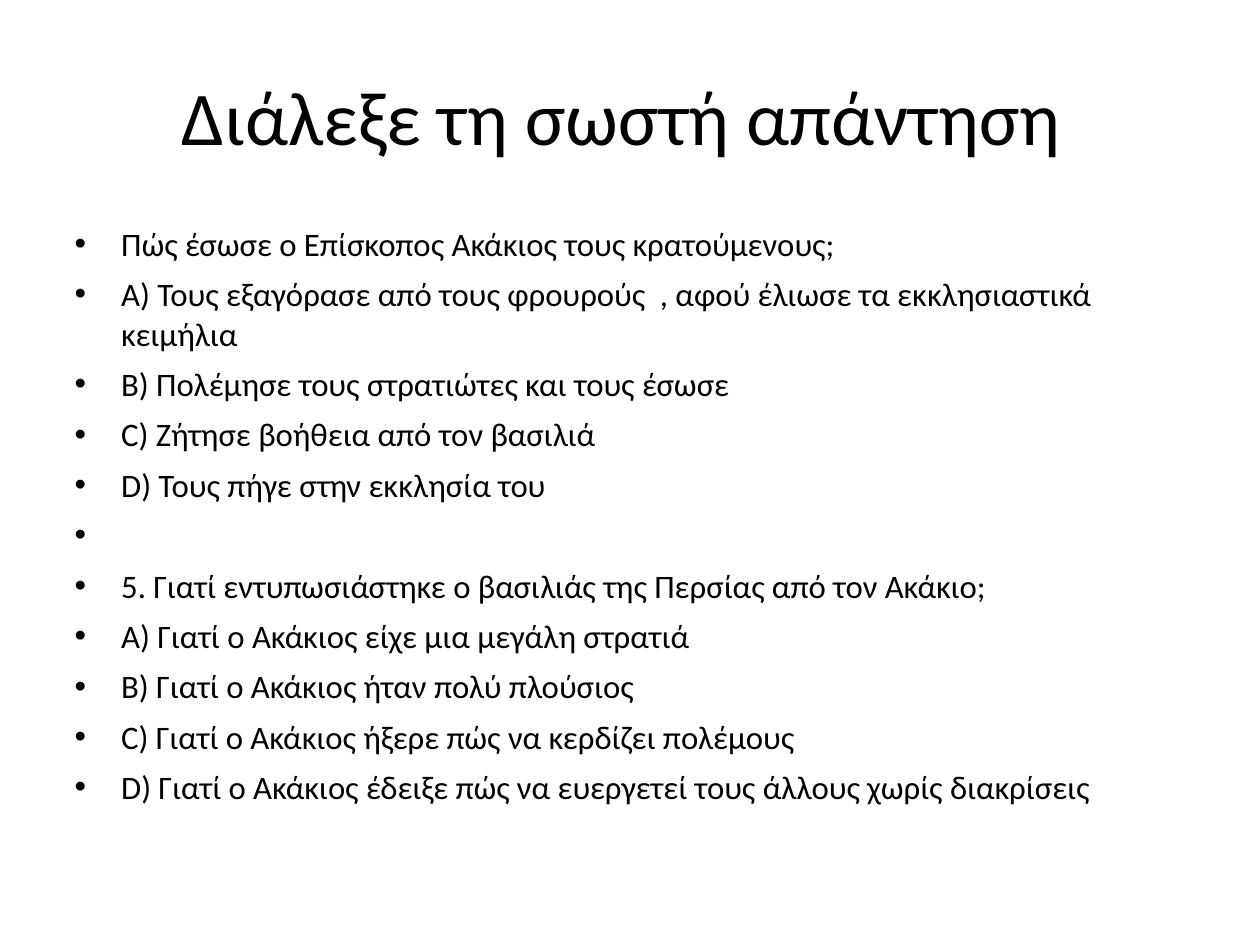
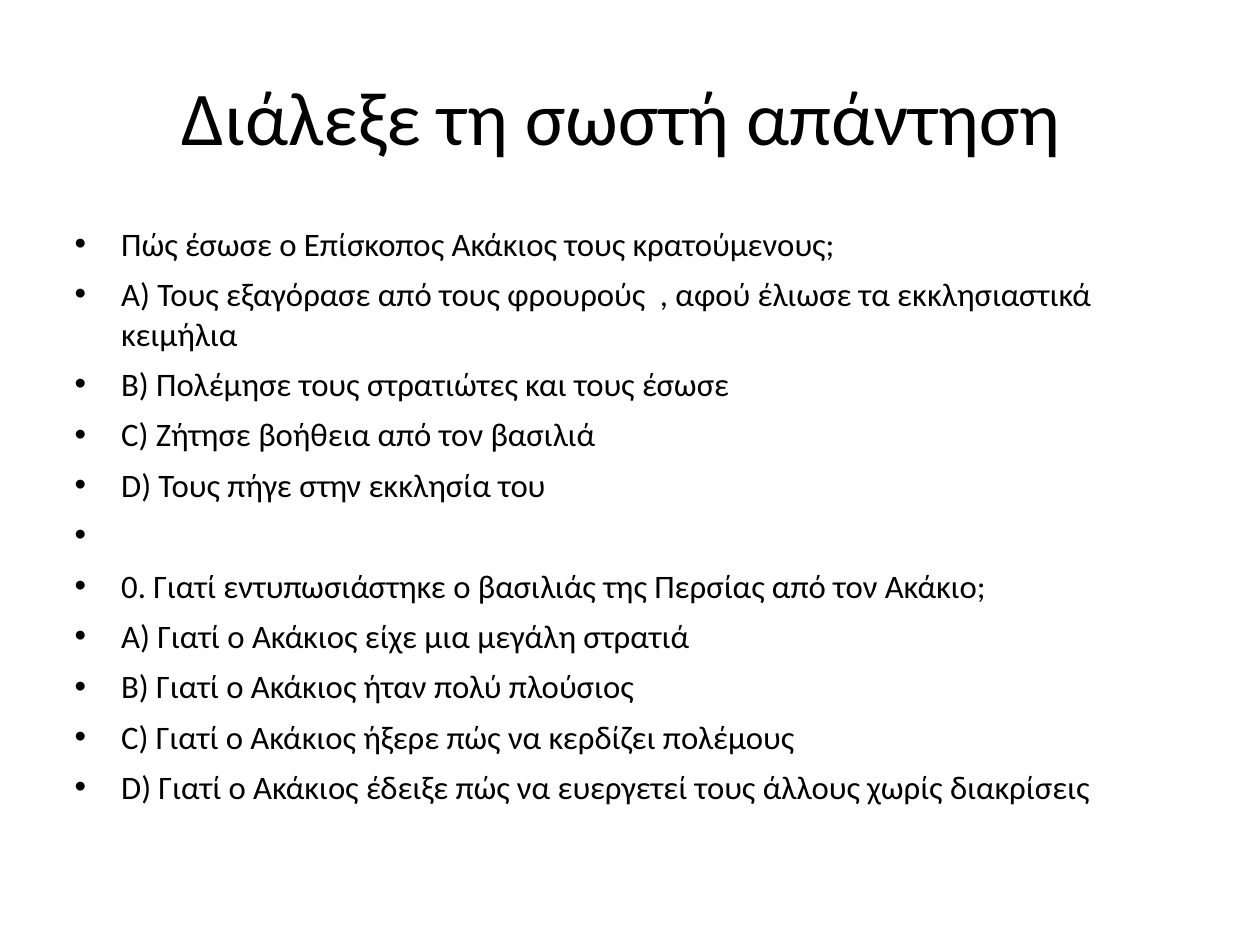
5: 5 -> 0 (134, 587)
